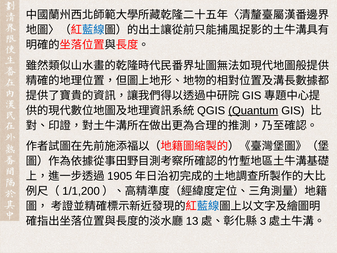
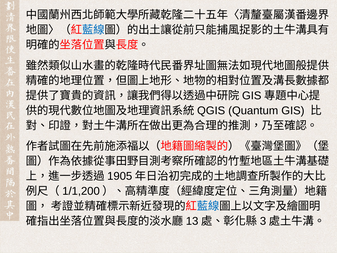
Quantum underline: present -> none (253, 111)
